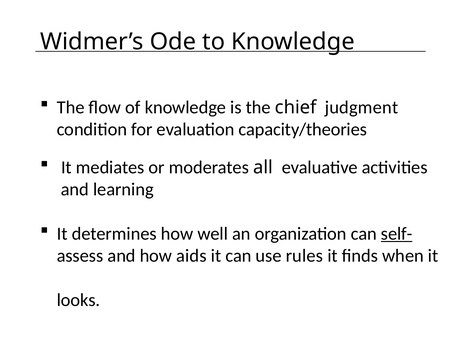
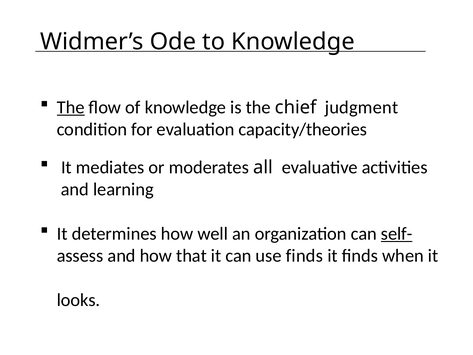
The underline: none -> present (71, 107)
aids: aids -> that (192, 256)
use rules: rules -> finds (304, 256)
